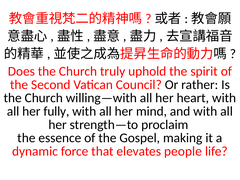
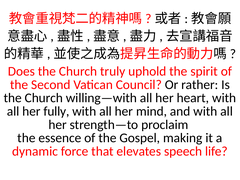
people: people -> speech (183, 151)
